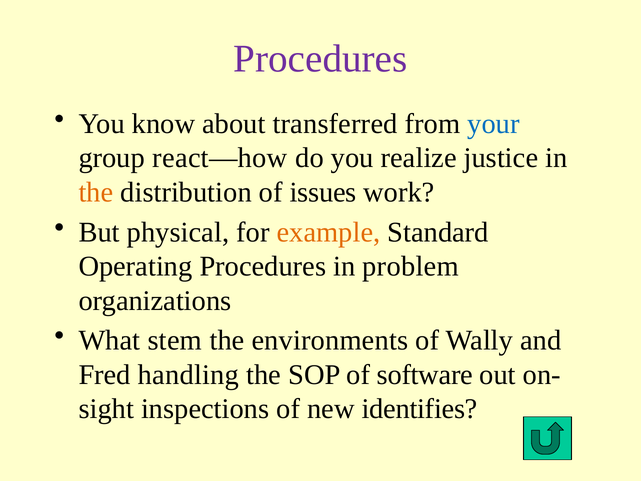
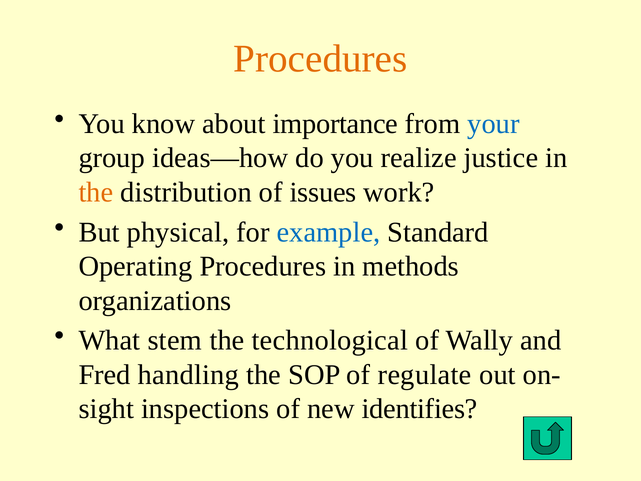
Procedures colour: purple -> orange (320, 59)
transferred: transferred -> importance (335, 124)
react—how: react—how -> ideas—how (220, 158)
example colour: orange -> blue (328, 232)
problem: problem -> methods (411, 266)
environments: environments -> technological (330, 340)
software: software -> regulate (425, 375)
